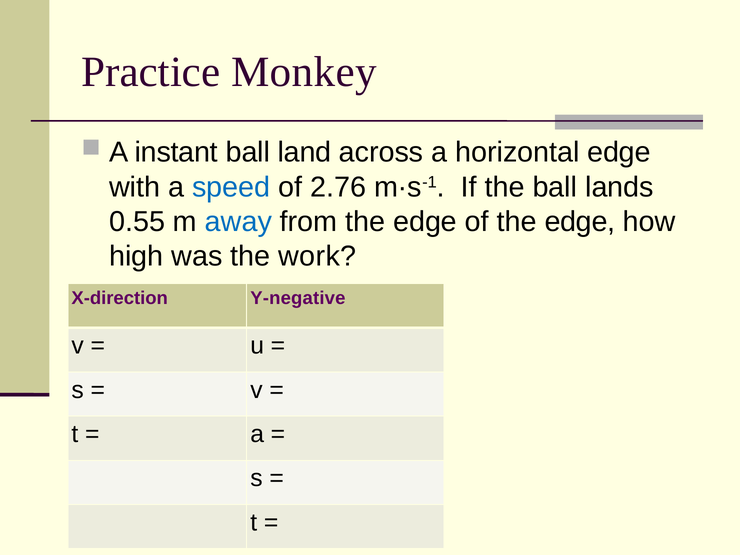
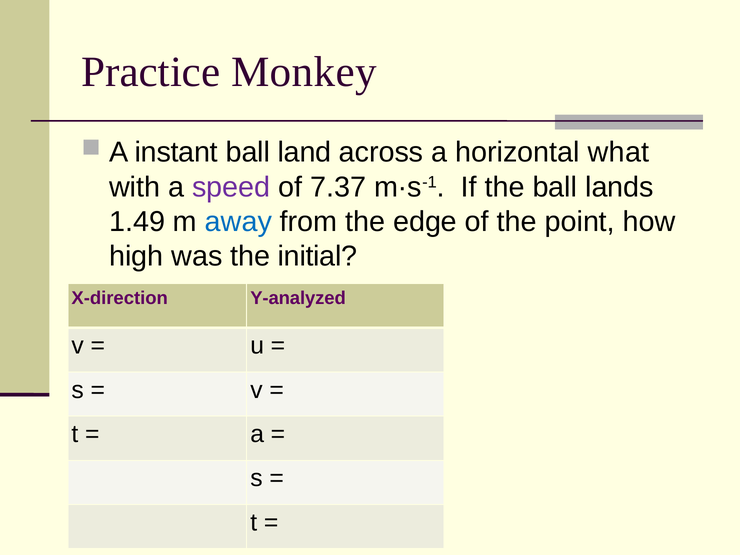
horizontal edge: edge -> what (619, 152)
speed colour: blue -> purple (231, 187)
2.76: 2.76 -> 7.37 (338, 187)
0.55: 0.55 -> 1.49 (137, 222)
of the edge: edge -> point (580, 222)
work: work -> initial (318, 256)
Y-negative: Y-negative -> Y-analyzed (298, 298)
